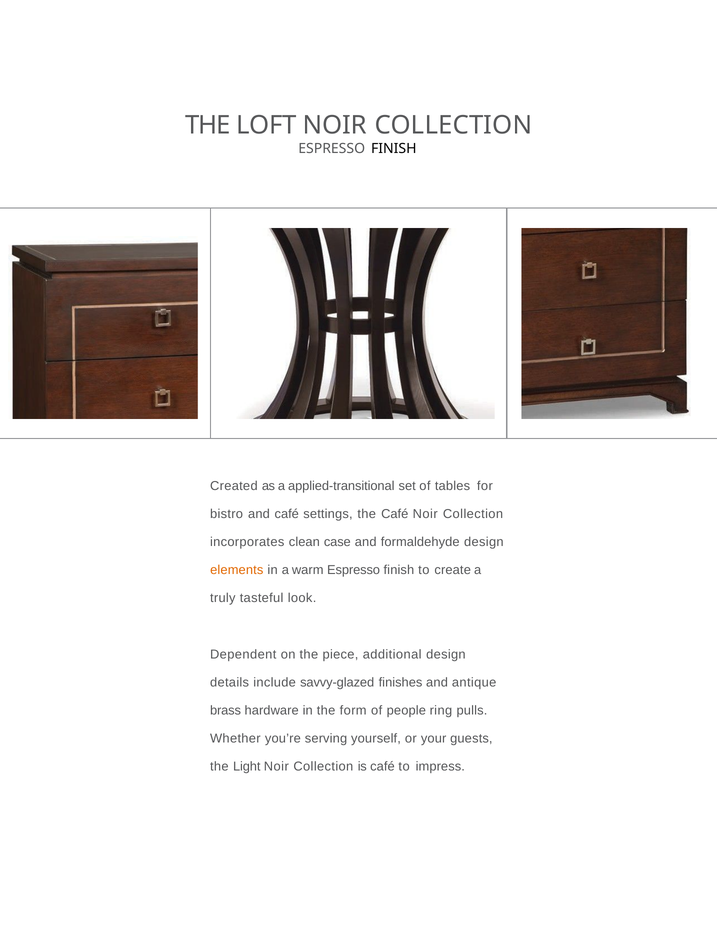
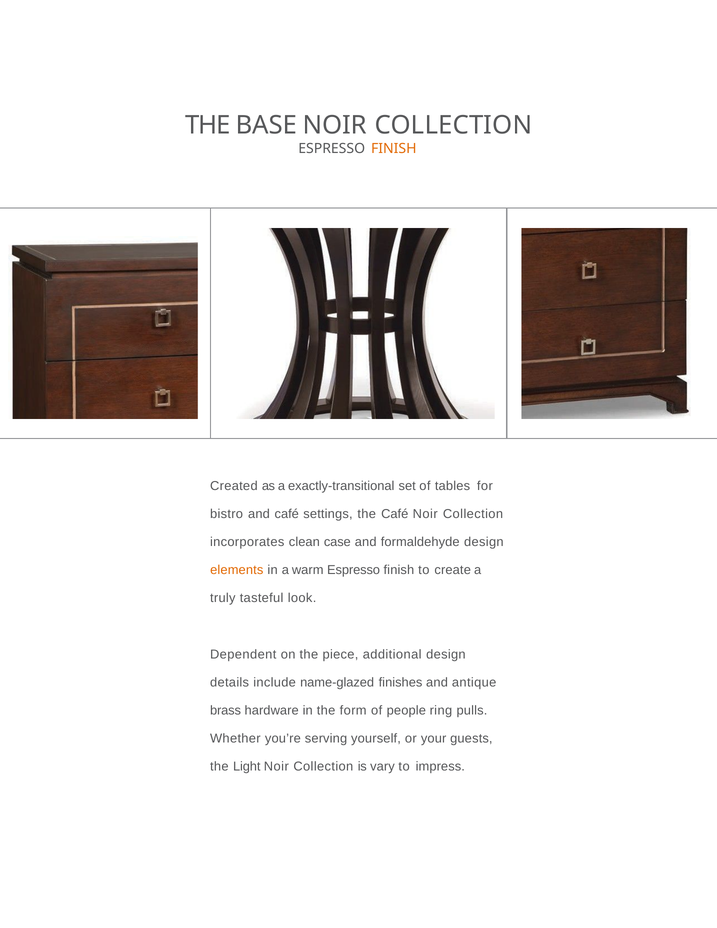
LOFT: LOFT -> BASE (266, 125)
FINISH colour: black -> orange (394, 149)
applied-transitional: applied-transitional -> exactly-transitional (341, 486)
savvy-glazed: savvy-glazed -> name-glazed (337, 682)
is café: café -> vary (382, 766)
